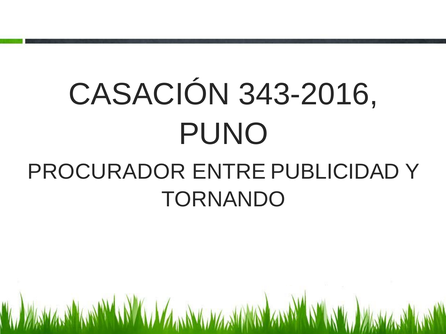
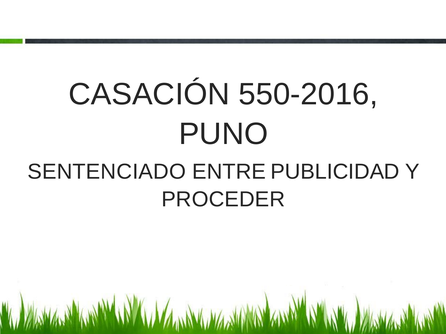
343-2016: 343-2016 -> 550-2016 (308, 94)
PROCURADOR: PROCURADOR -> SENTENCIADO (107, 172)
TORNANDO: TORNANDO -> PROCEDER (223, 200)
